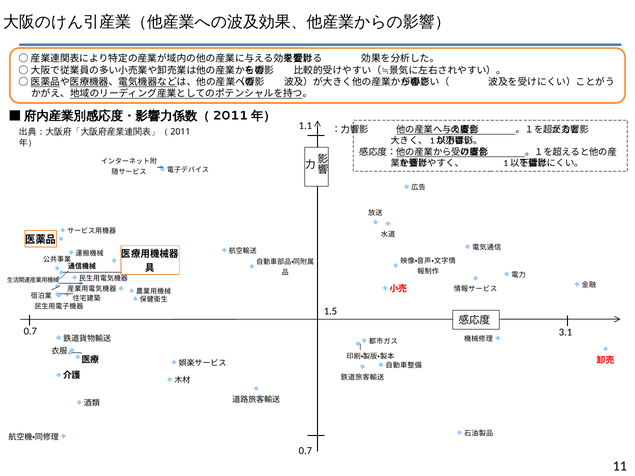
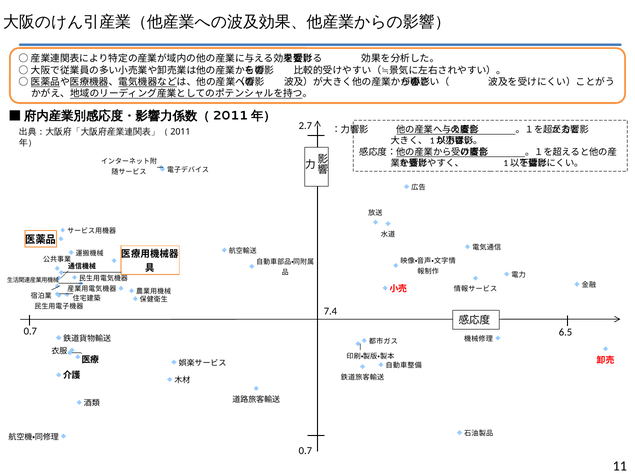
1.1: 1.1 -> 2.7 (305, 126)
1.5: 1.5 -> 7.4 (330, 312)
3.1: 3.1 -> 6.5 (565, 333)
